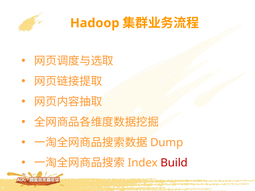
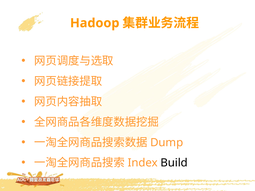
Build colour: red -> black (174, 163)
